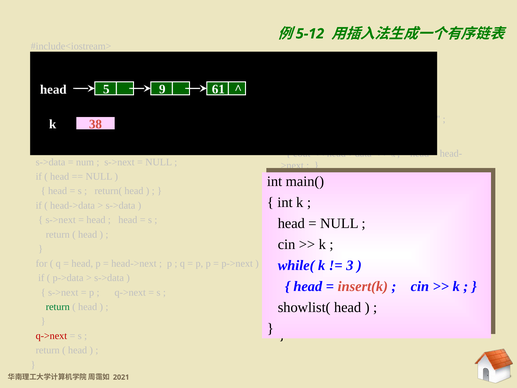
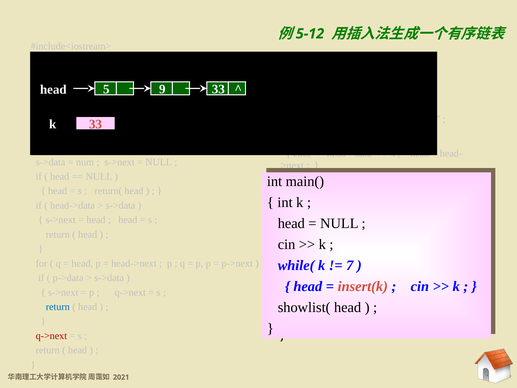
9 61: 61 -> 33 (218, 89)
k 38: 38 -> 33 (95, 124)
3: 3 -> 7 (350, 265)
return colour: green -> blue (58, 307)
